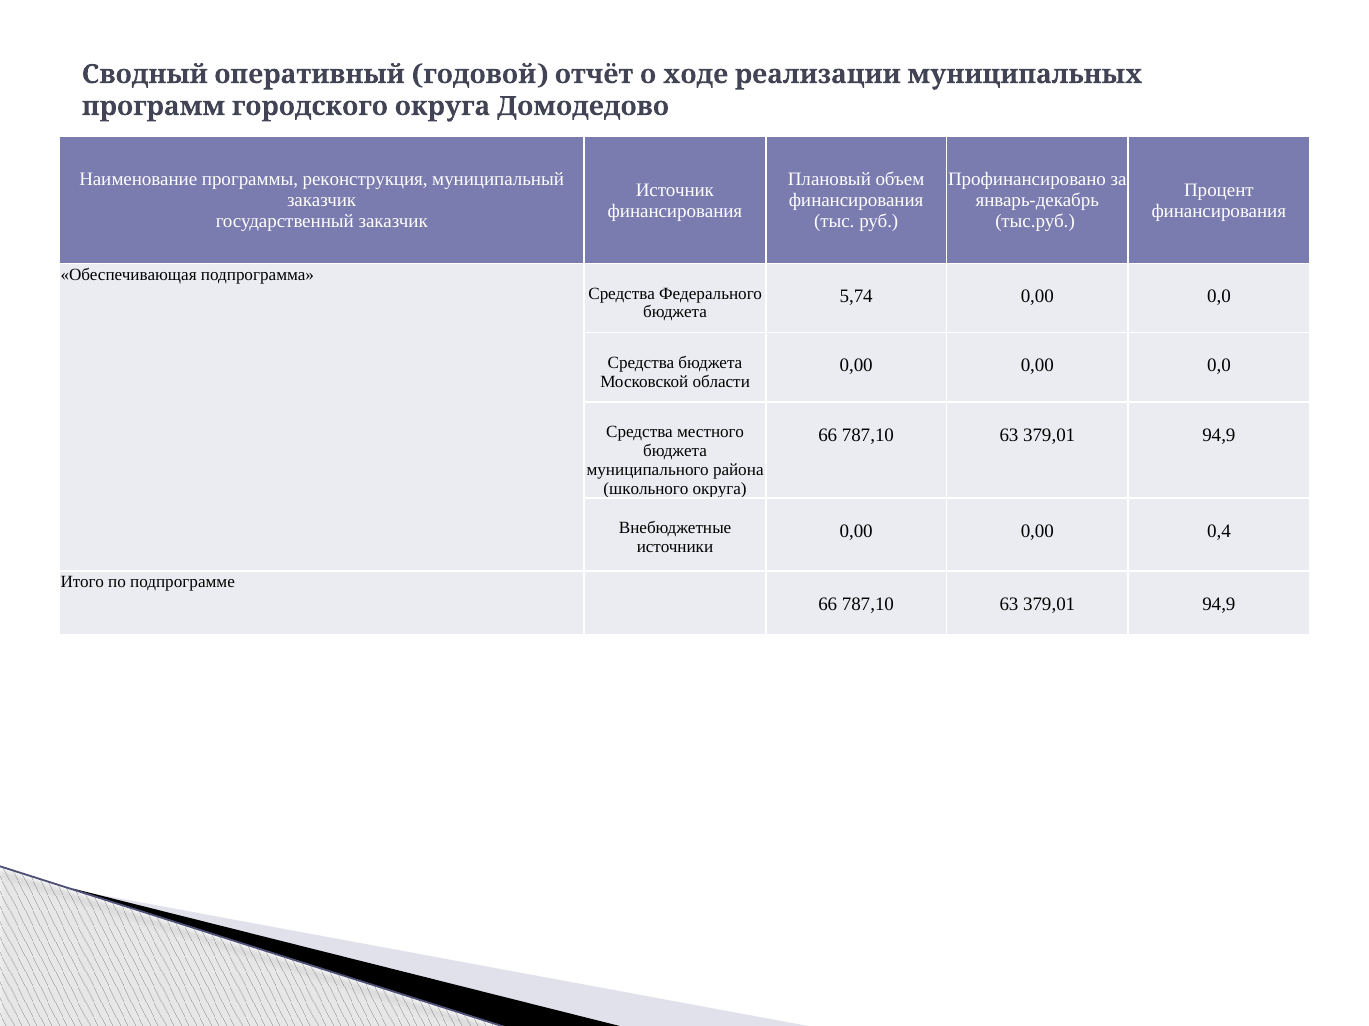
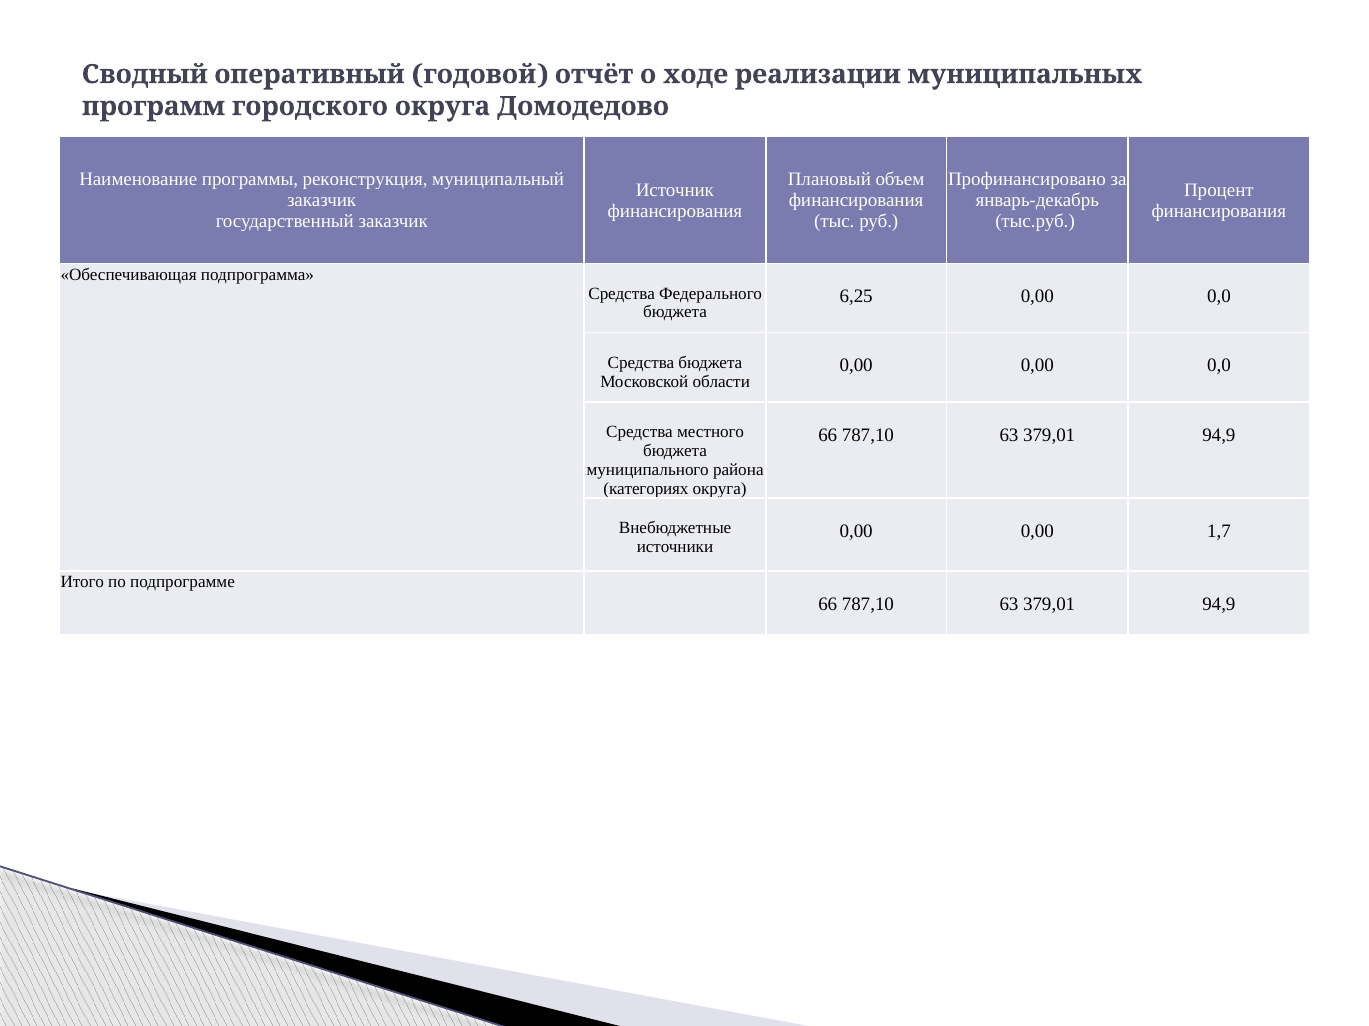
5,74: 5,74 -> 6,25 (856, 297)
школьного: школьного -> категориях (646, 489)
0,4: 0,4 -> 1,7 (1219, 531)
